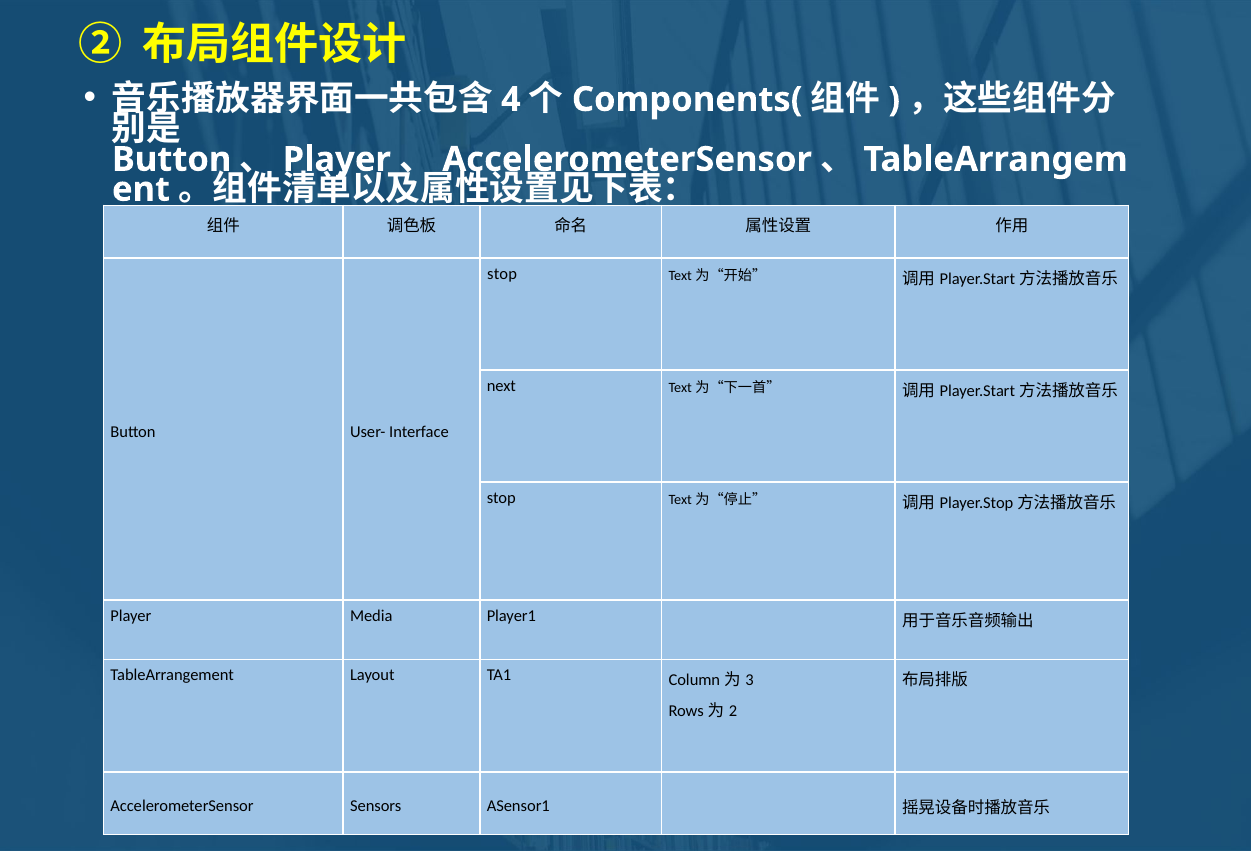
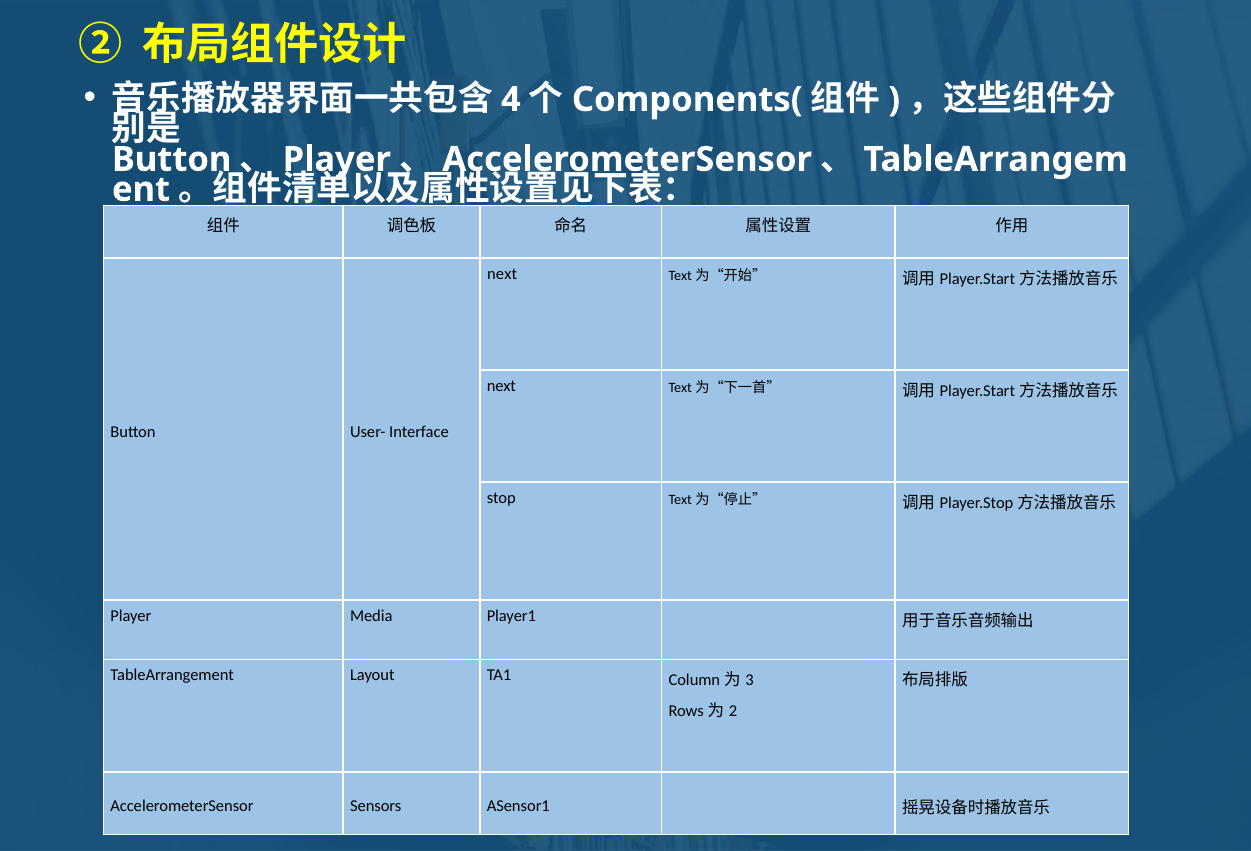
stop: stop -> next (502, 274)
